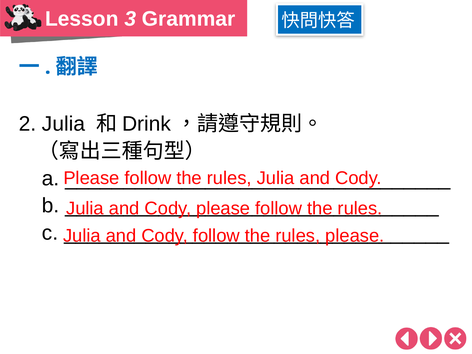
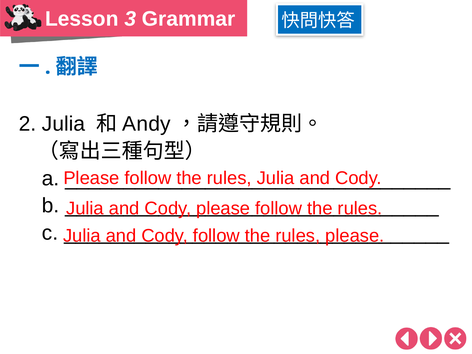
Drink: Drink -> Andy (147, 124)
